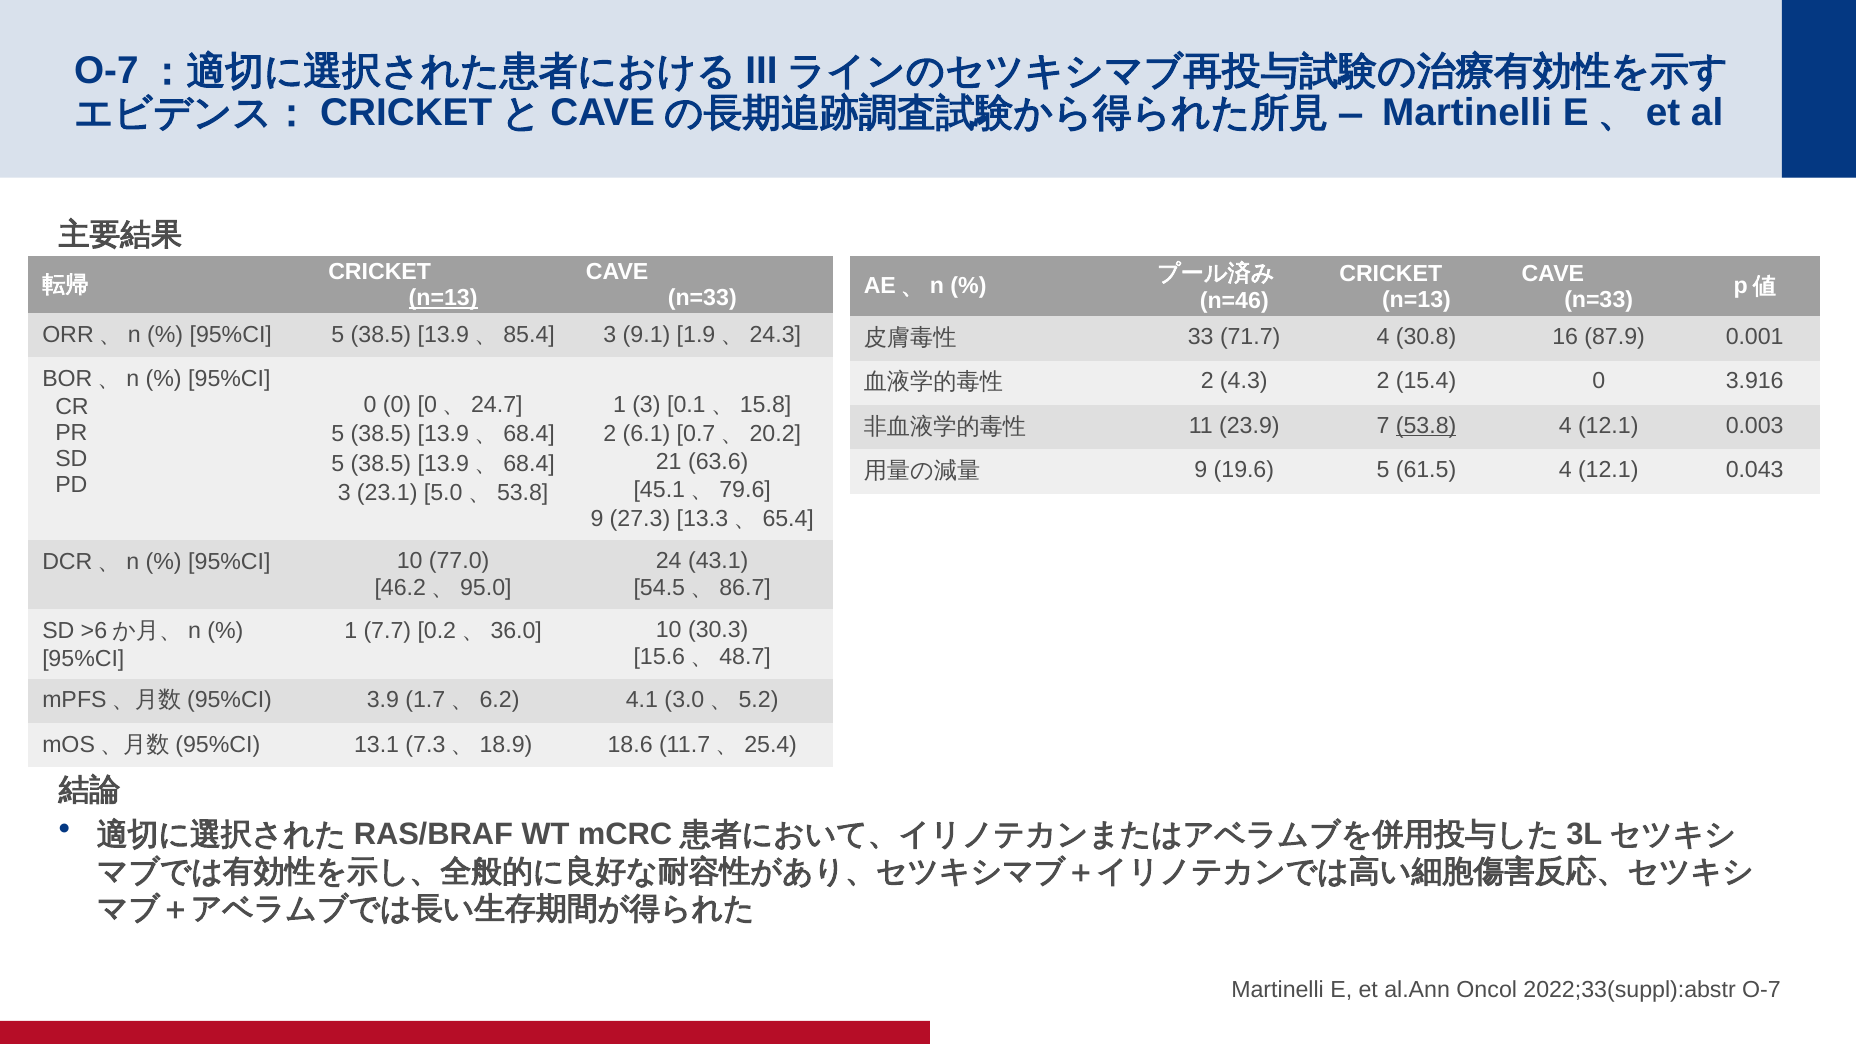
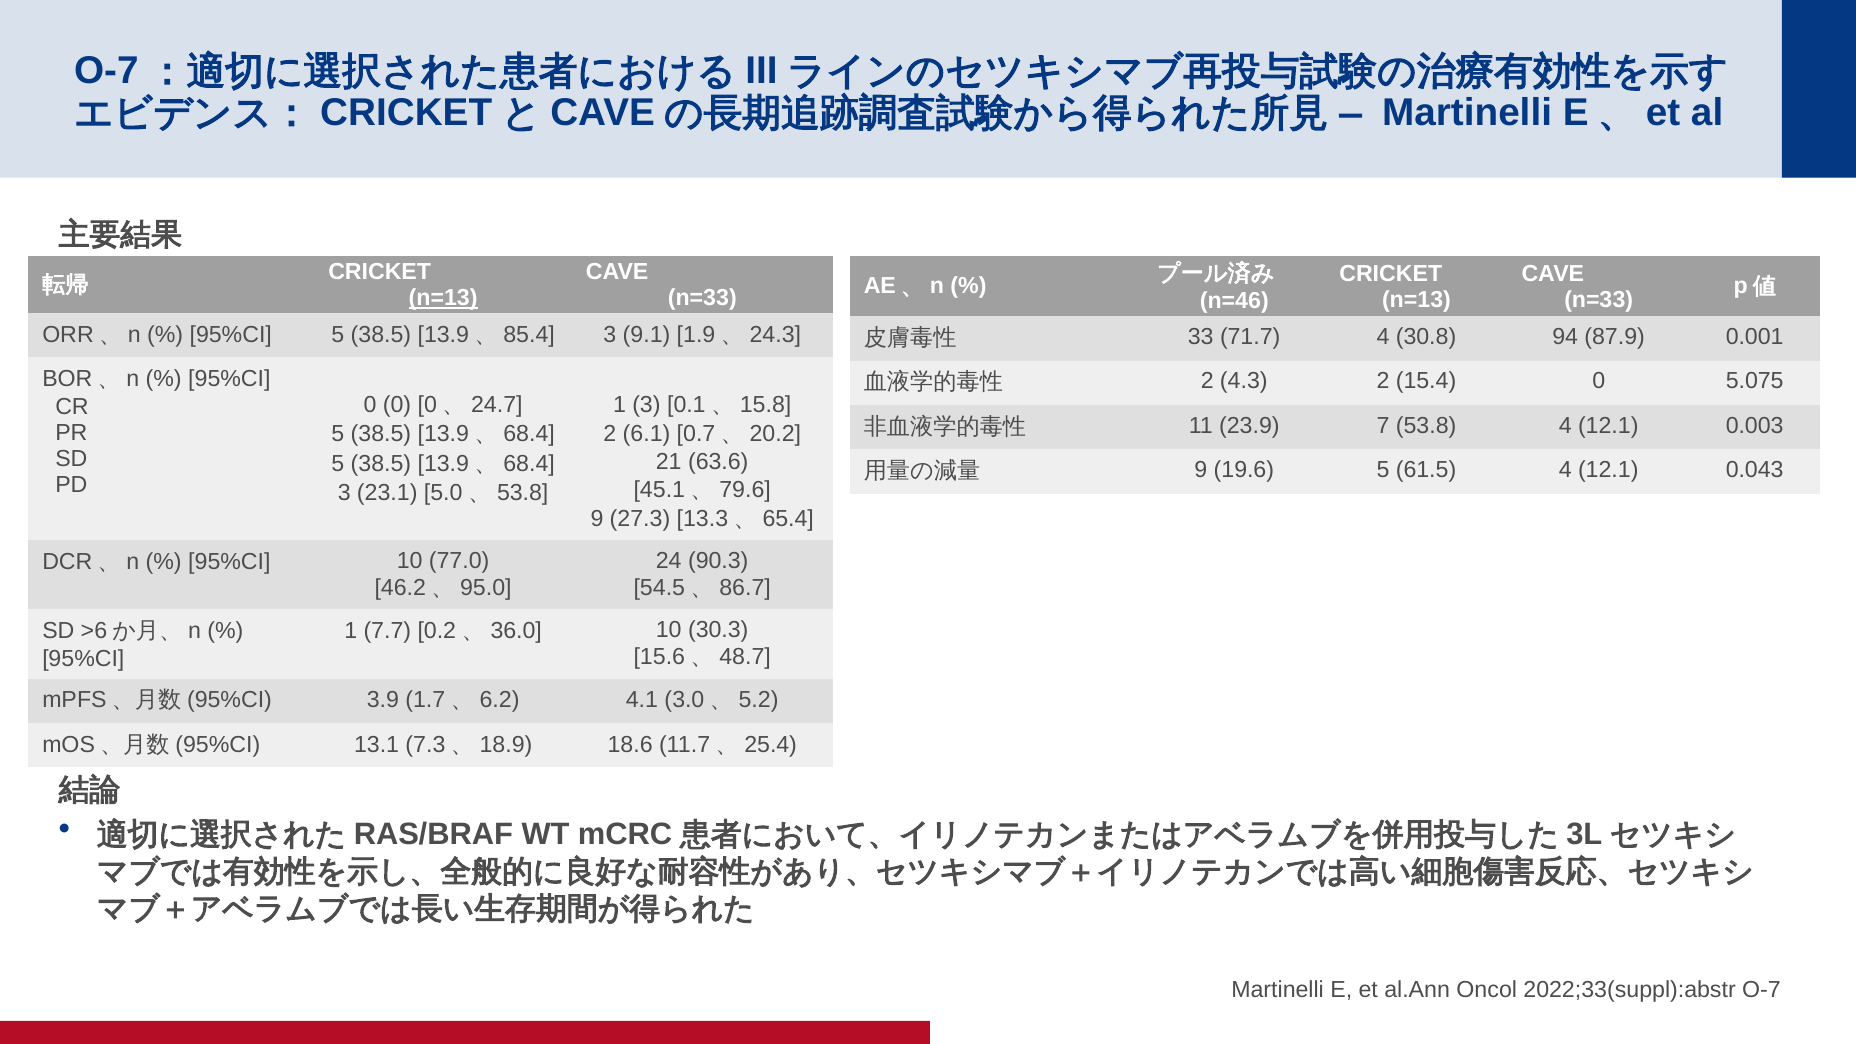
16: 16 -> 94 (1565, 337)
3.916: 3.916 -> 5.075 (1755, 381)
53.8 underline: present -> none (1426, 425)
43.1: 43.1 -> 90.3 (718, 561)
